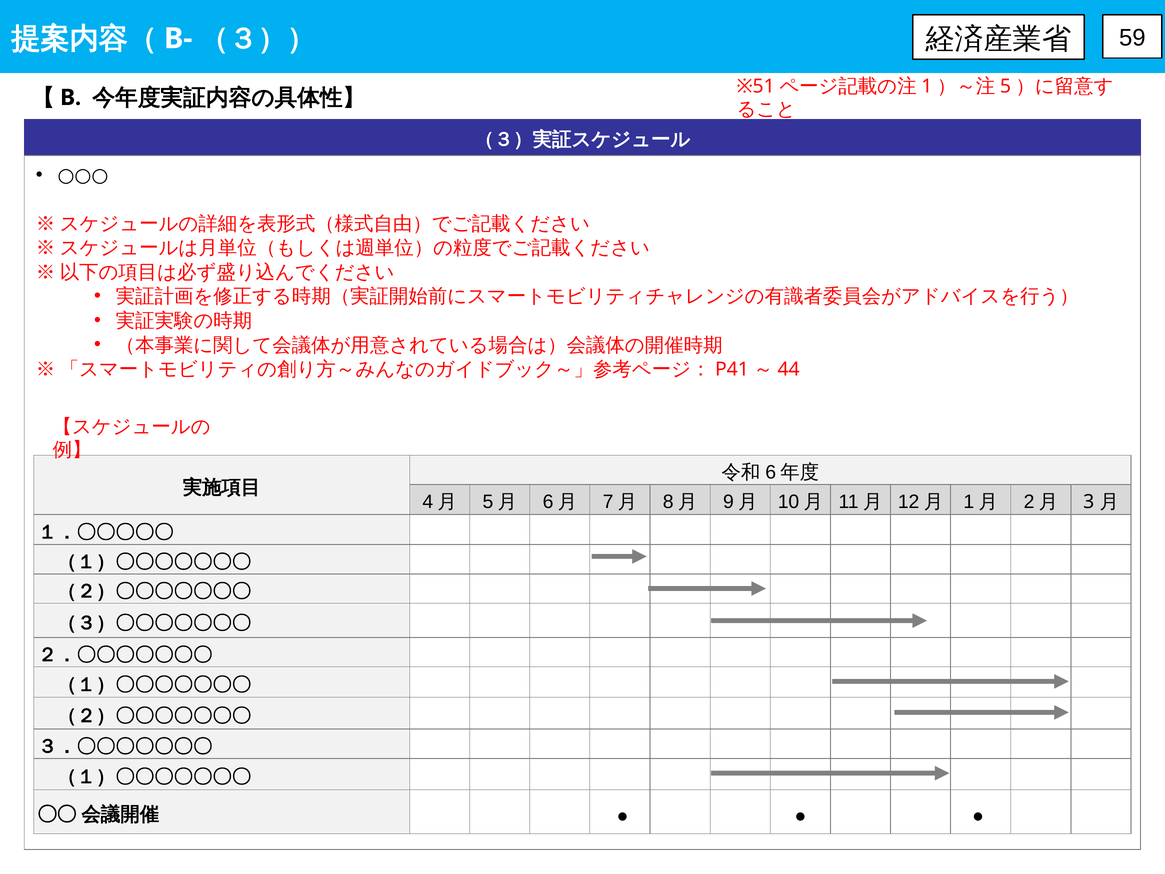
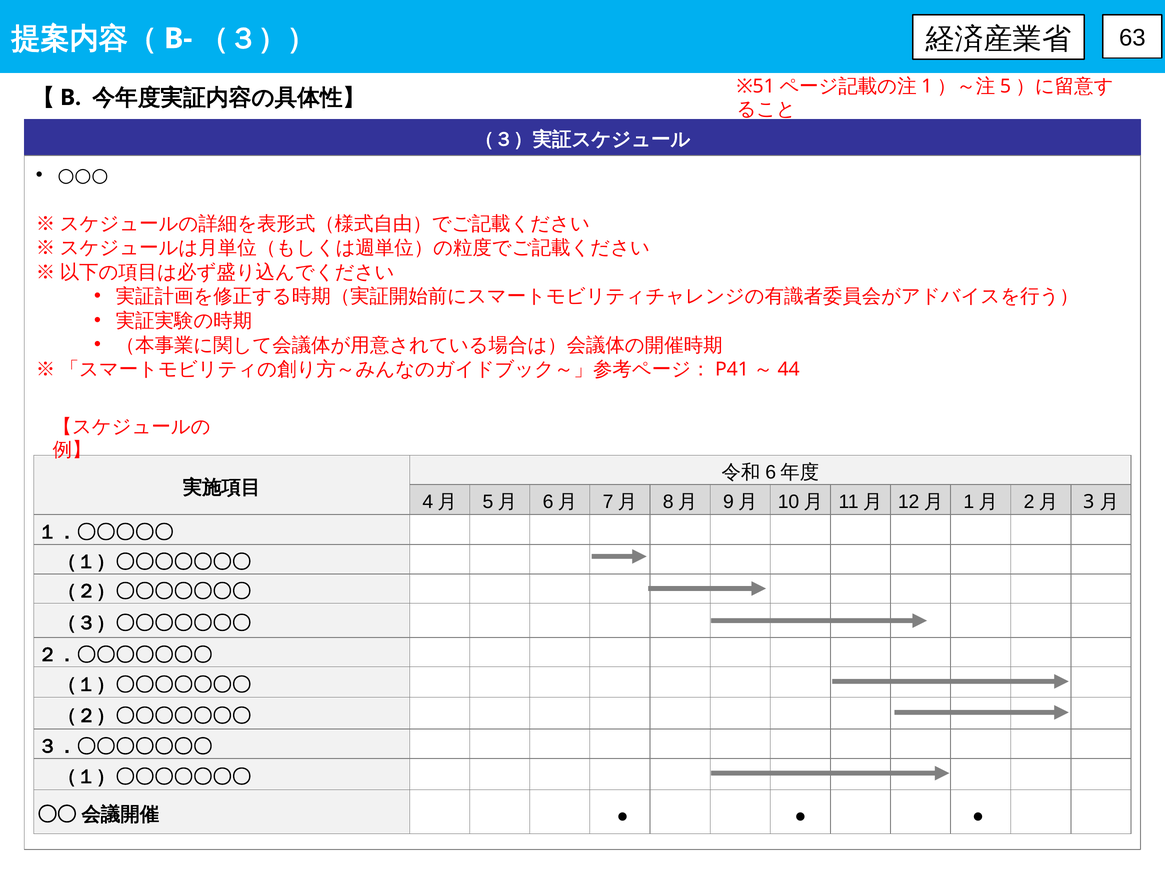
59: 59 -> 63 (1132, 38)
